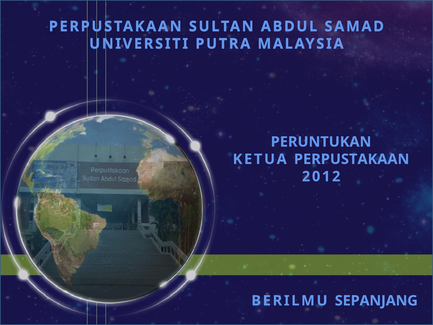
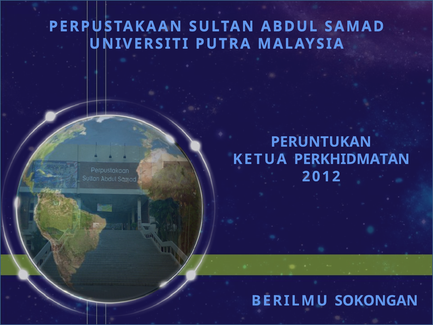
KETUA PERPUSTAKAAN: PERPUSTAKAAN -> PERKHIDMATAN (352, 159)
SEPANJANG: SEPANJANG -> SOKONGAN (376, 300)
